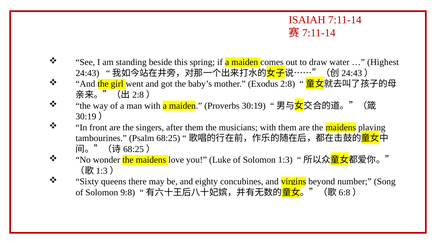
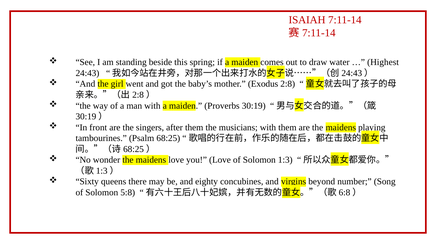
you Luke: Luke -> Love (220, 160)
9:8: 9:8 -> 5:8 (128, 193)
